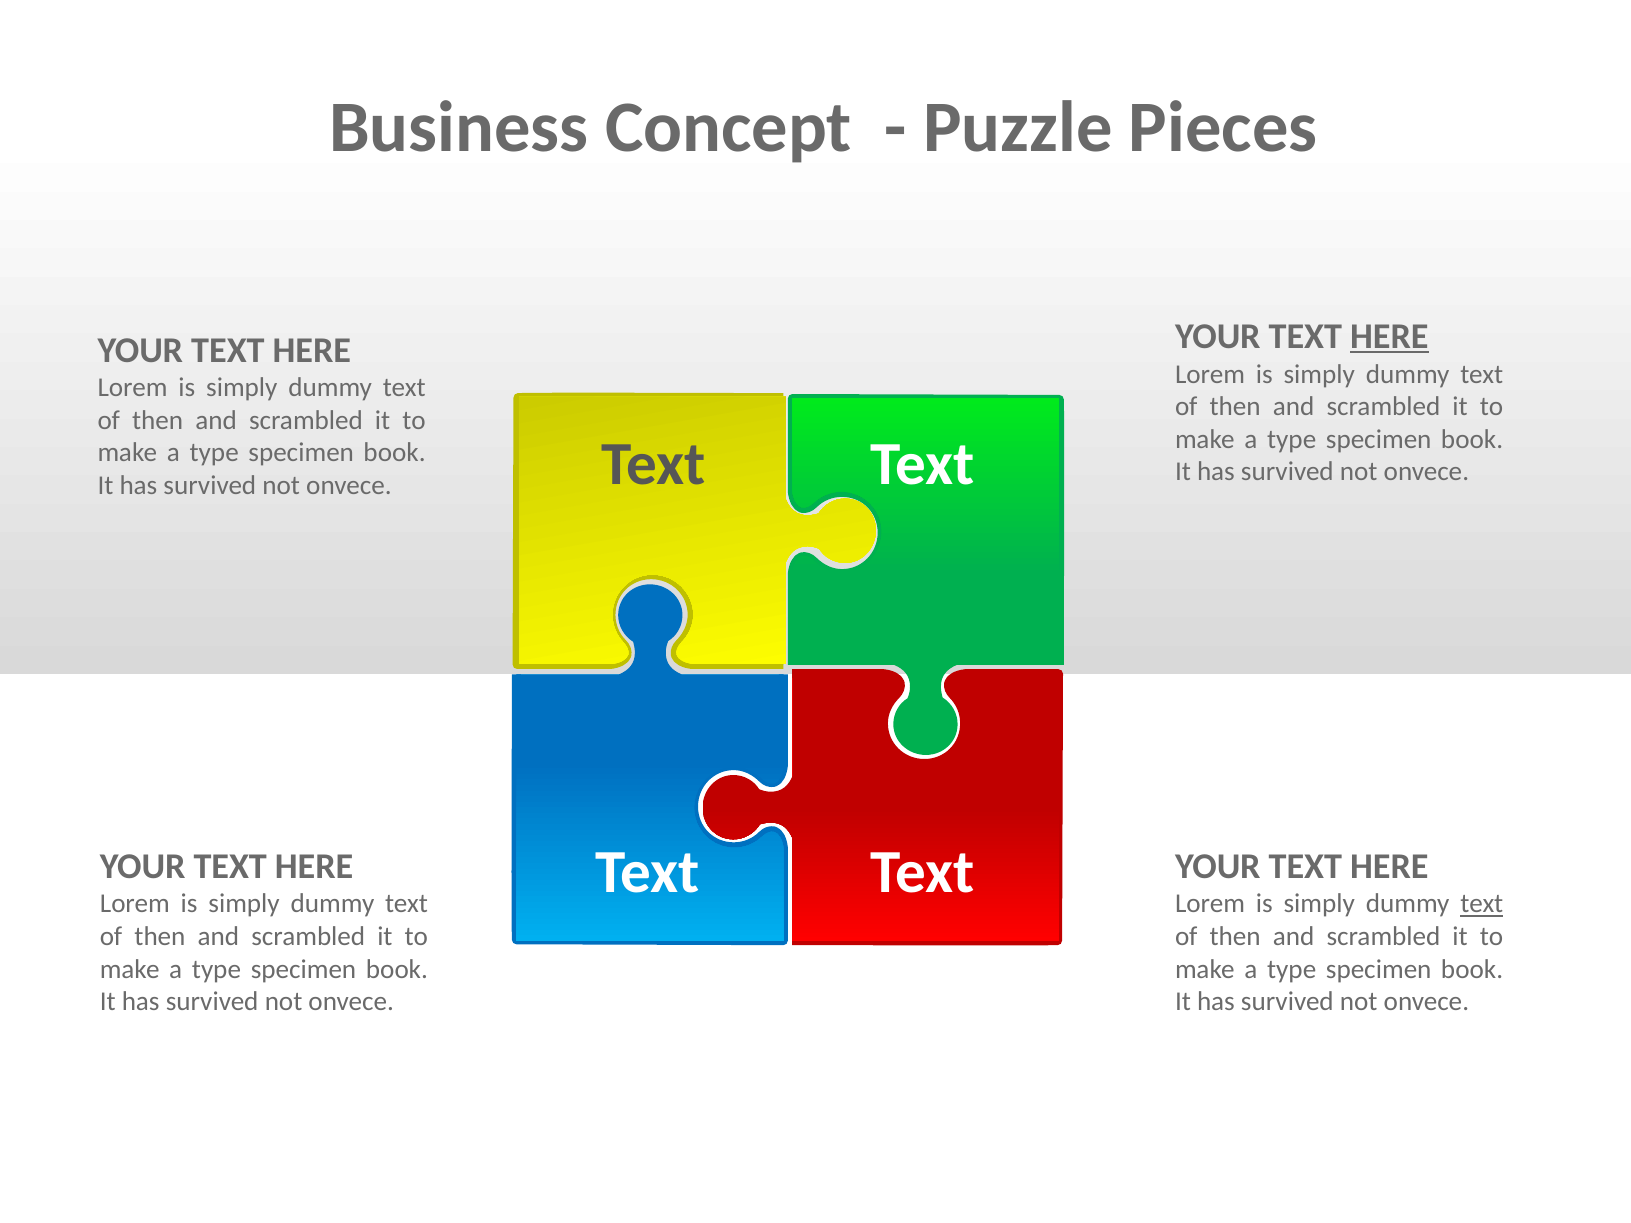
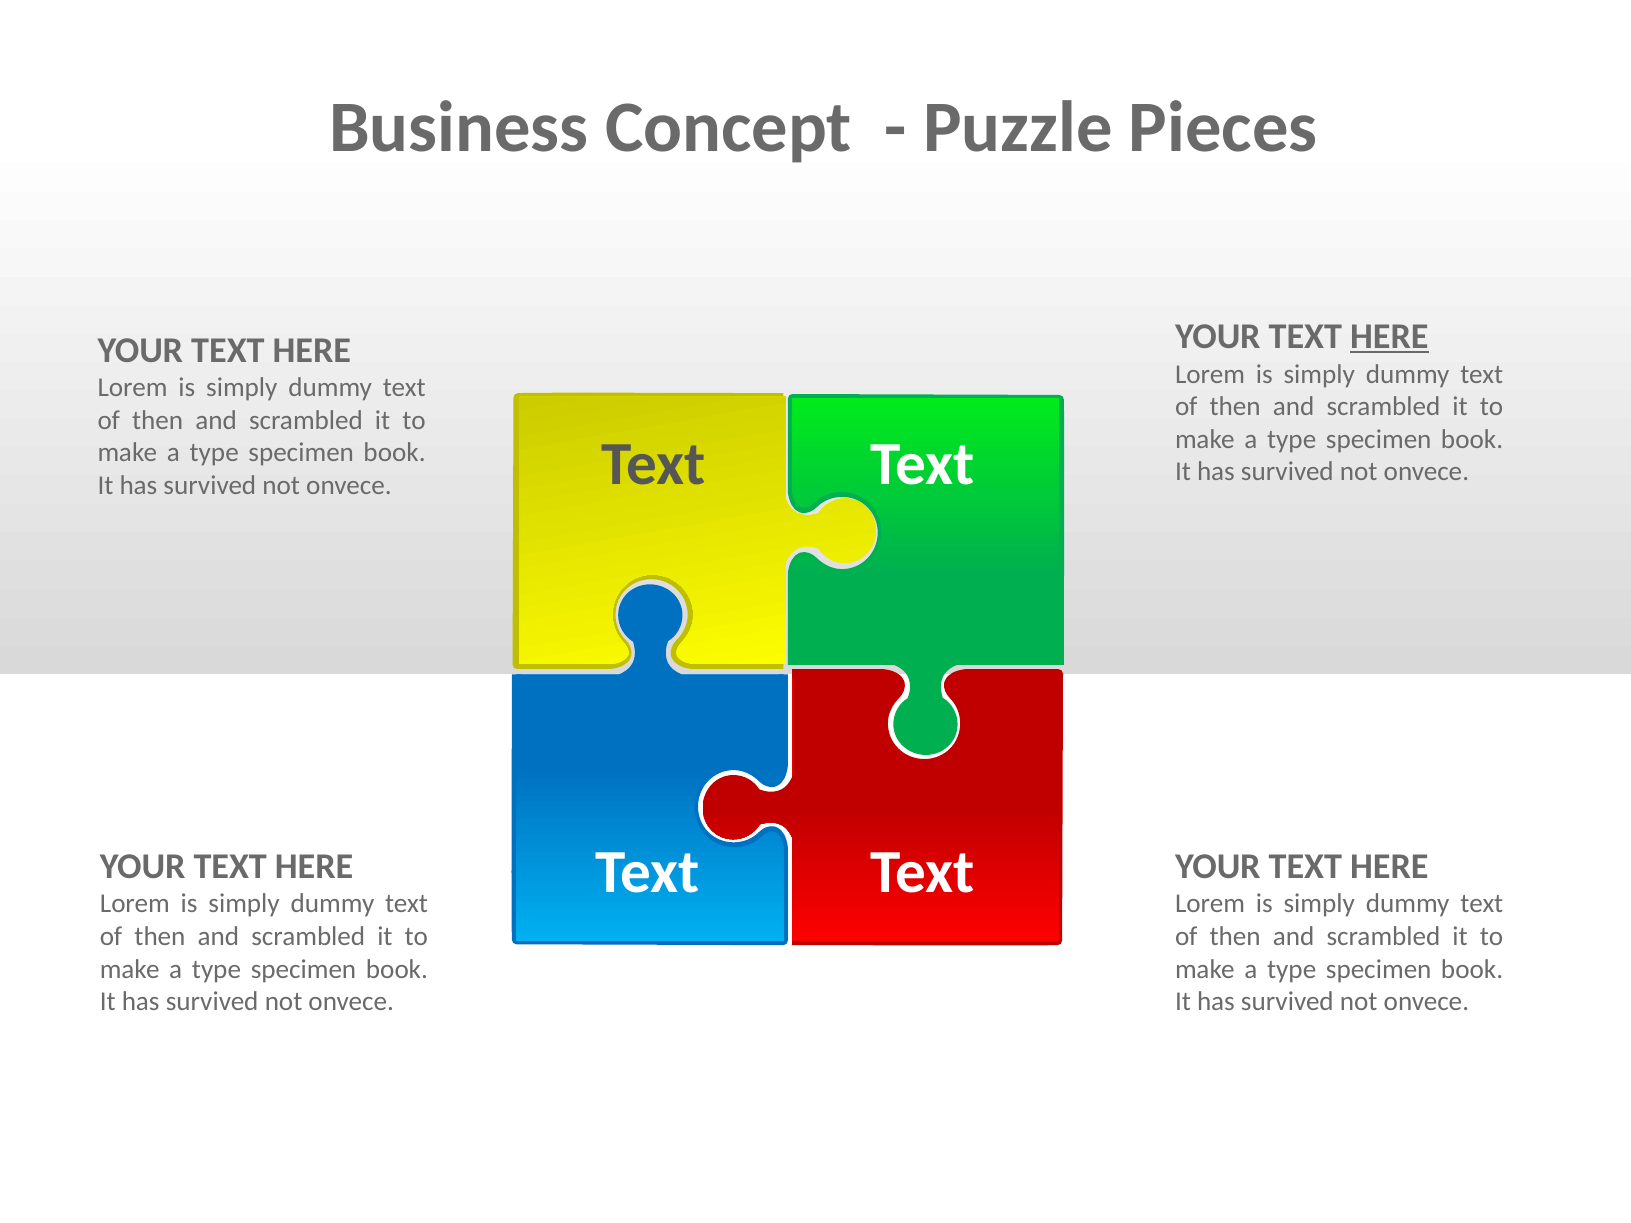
text underline: present -> none (1482, 904)
